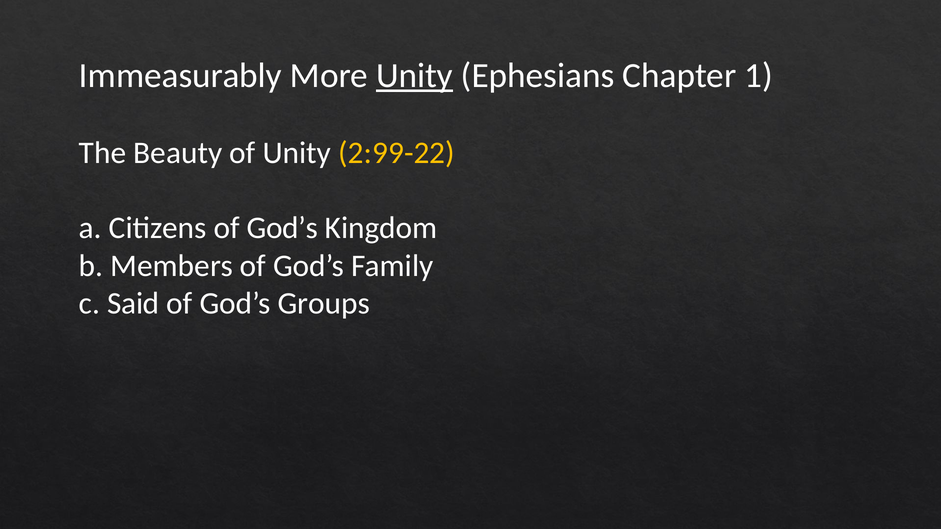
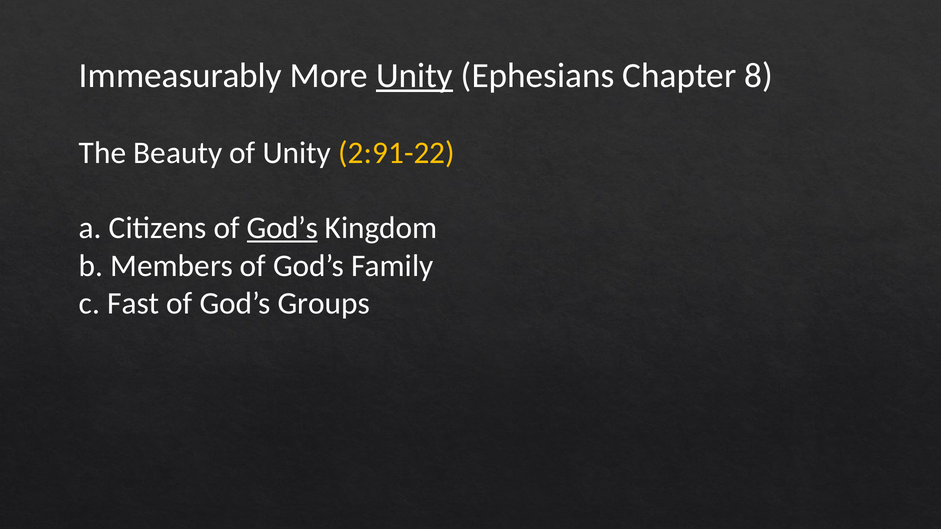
1: 1 -> 8 (759, 76)
2:99-22: 2:99-22 -> 2:91-22 (397, 153)
God’s underline: none -> present (282, 228)
Said: Said -> Fast (133, 304)
